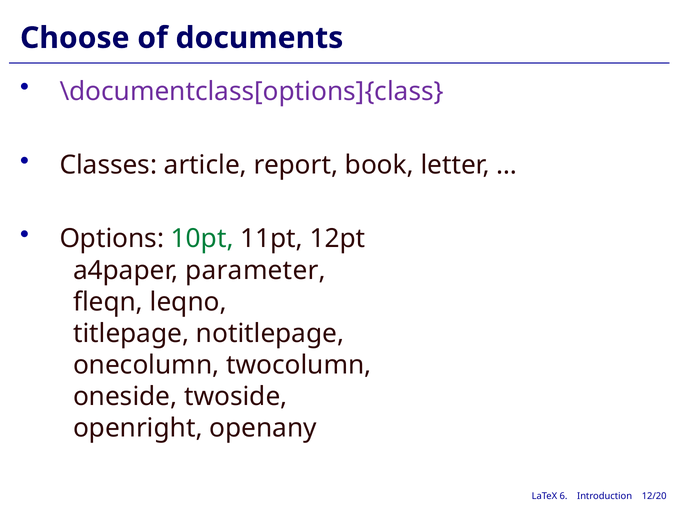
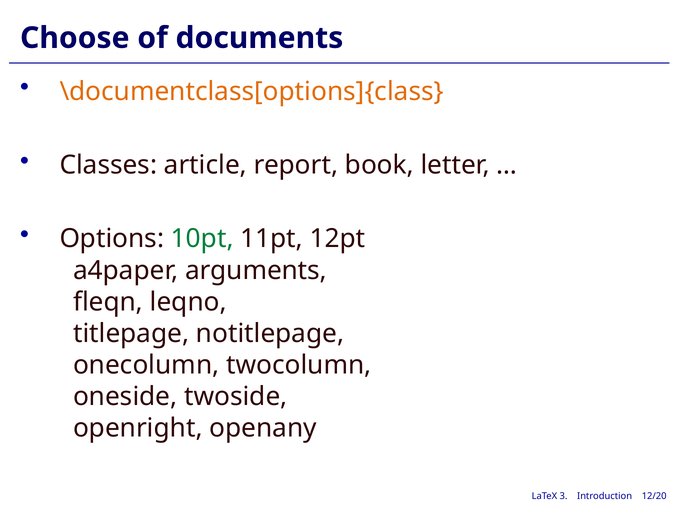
\documentclass[options]{class colour: purple -> orange (252, 91)
parameter: parameter -> arguments (256, 270)
6: 6 -> 3 (563, 496)
